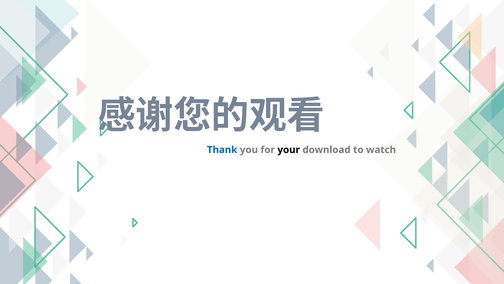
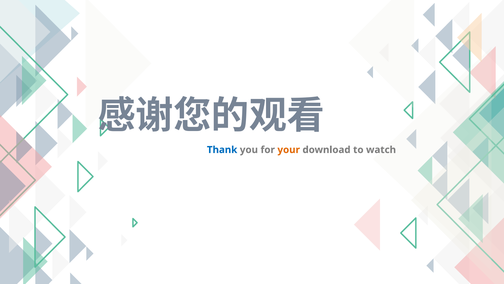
your colour: black -> orange (289, 150)
